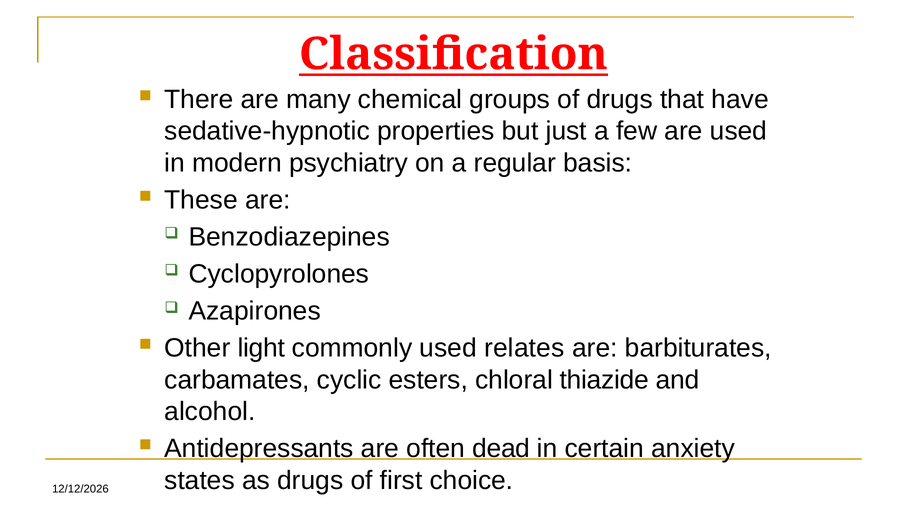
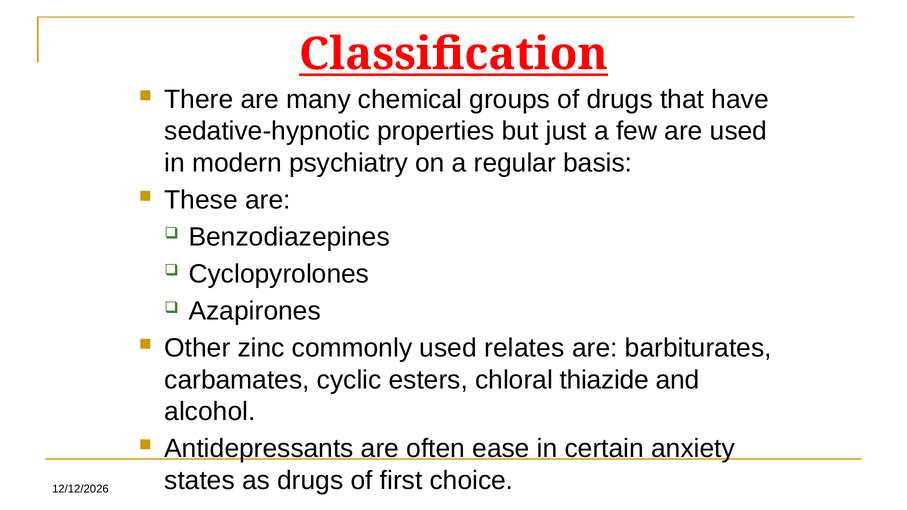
light: light -> zinc (261, 348)
dead: dead -> ease (501, 449)
